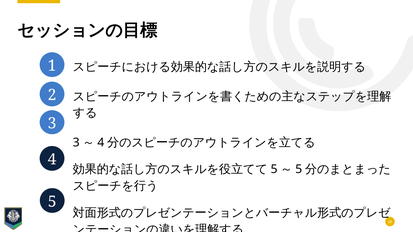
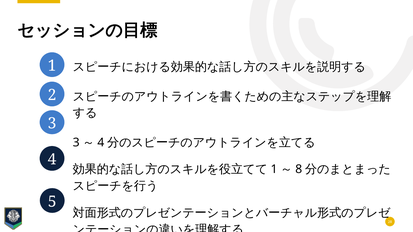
5: 5 -> 1 (274, 170)
5: 5 -> 8 (299, 170)
